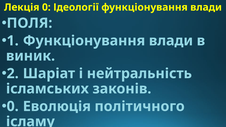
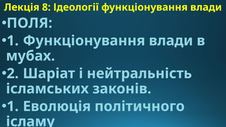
Лекція 0: 0 -> 8 (46, 7)
виник: виник -> мубах (30, 56)
0: 0 -> 1 (13, 106)
